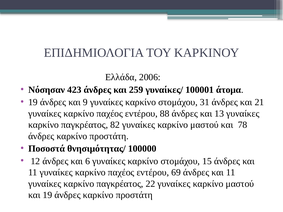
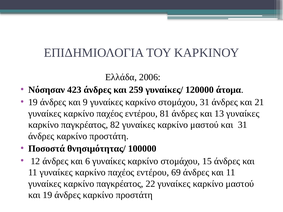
100001: 100001 -> 120000 (200, 90)
88: 88 -> 81 (165, 114)
και 78: 78 -> 31 (243, 125)
